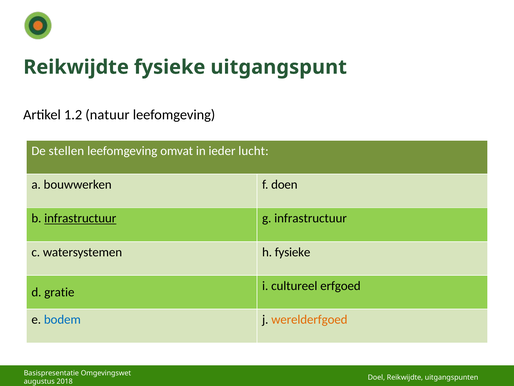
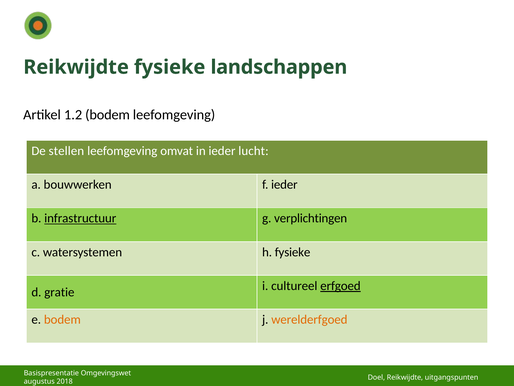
uitgangspunt: uitgangspunt -> landschappen (279, 67)
1.2 natuur: natuur -> bodem (108, 115)
f doen: doen -> ieder (284, 184)
g infrastructuur: infrastructuur -> verplichtingen (311, 218)
erfgoed underline: none -> present (340, 286)
bodem colour: blue -> orange (62, 319)
